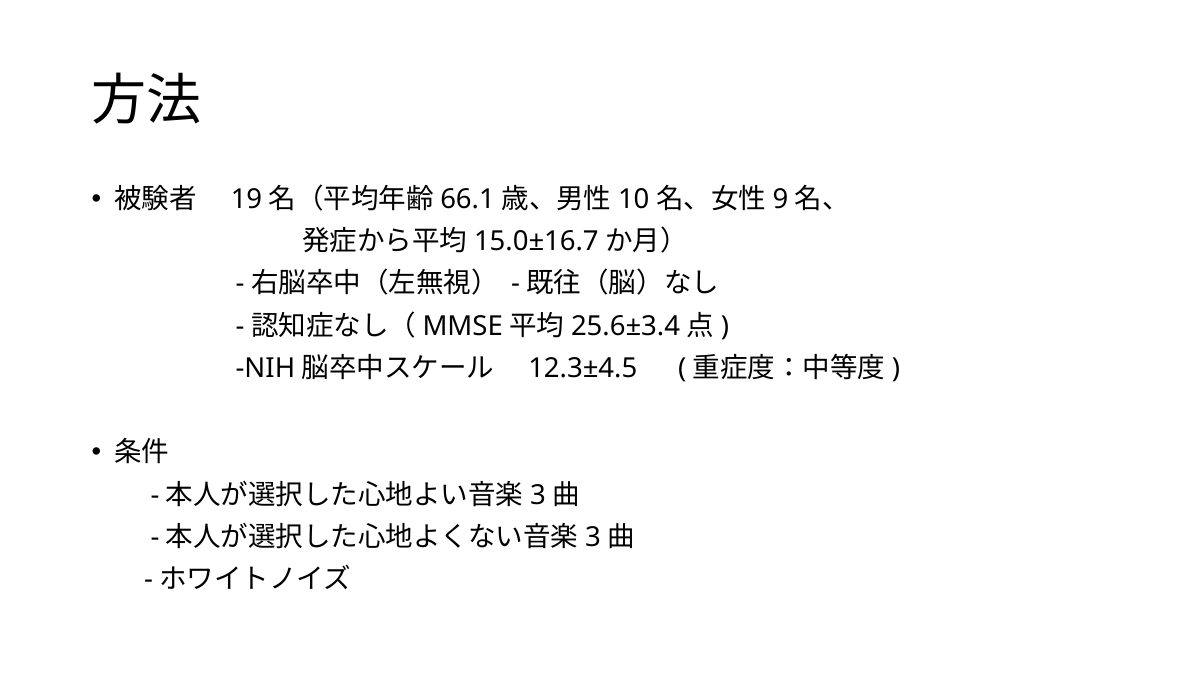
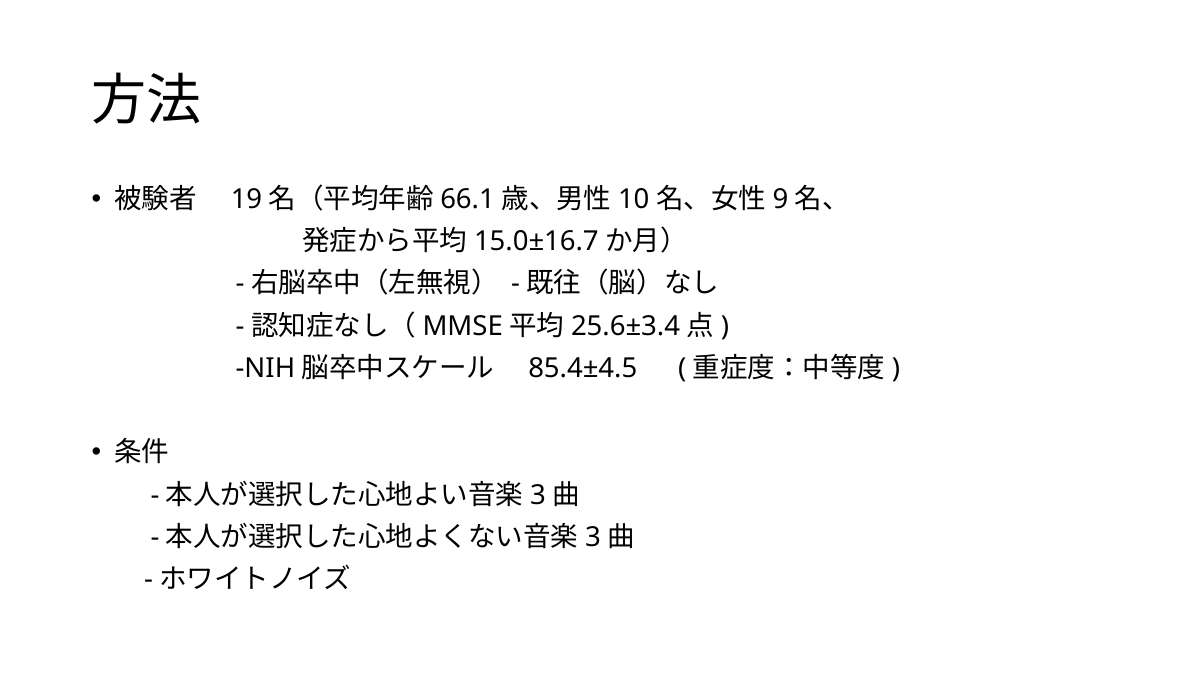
12.3±4.5: 12.3±4.5 -> 85.4±4.5 (583, 368)
